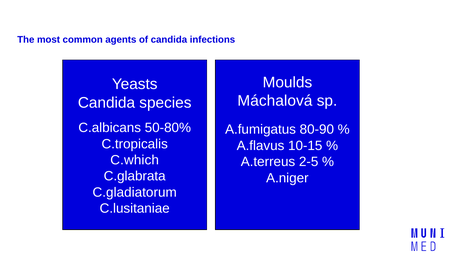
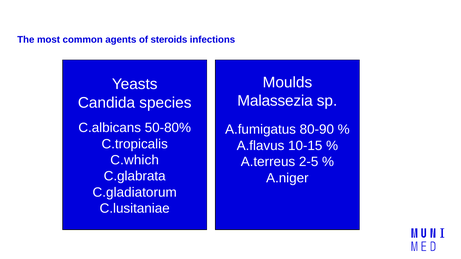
of candida: candida -> steroids (169, 40)
Máchalová: Máchalová -> Malassezia (275, 101)
